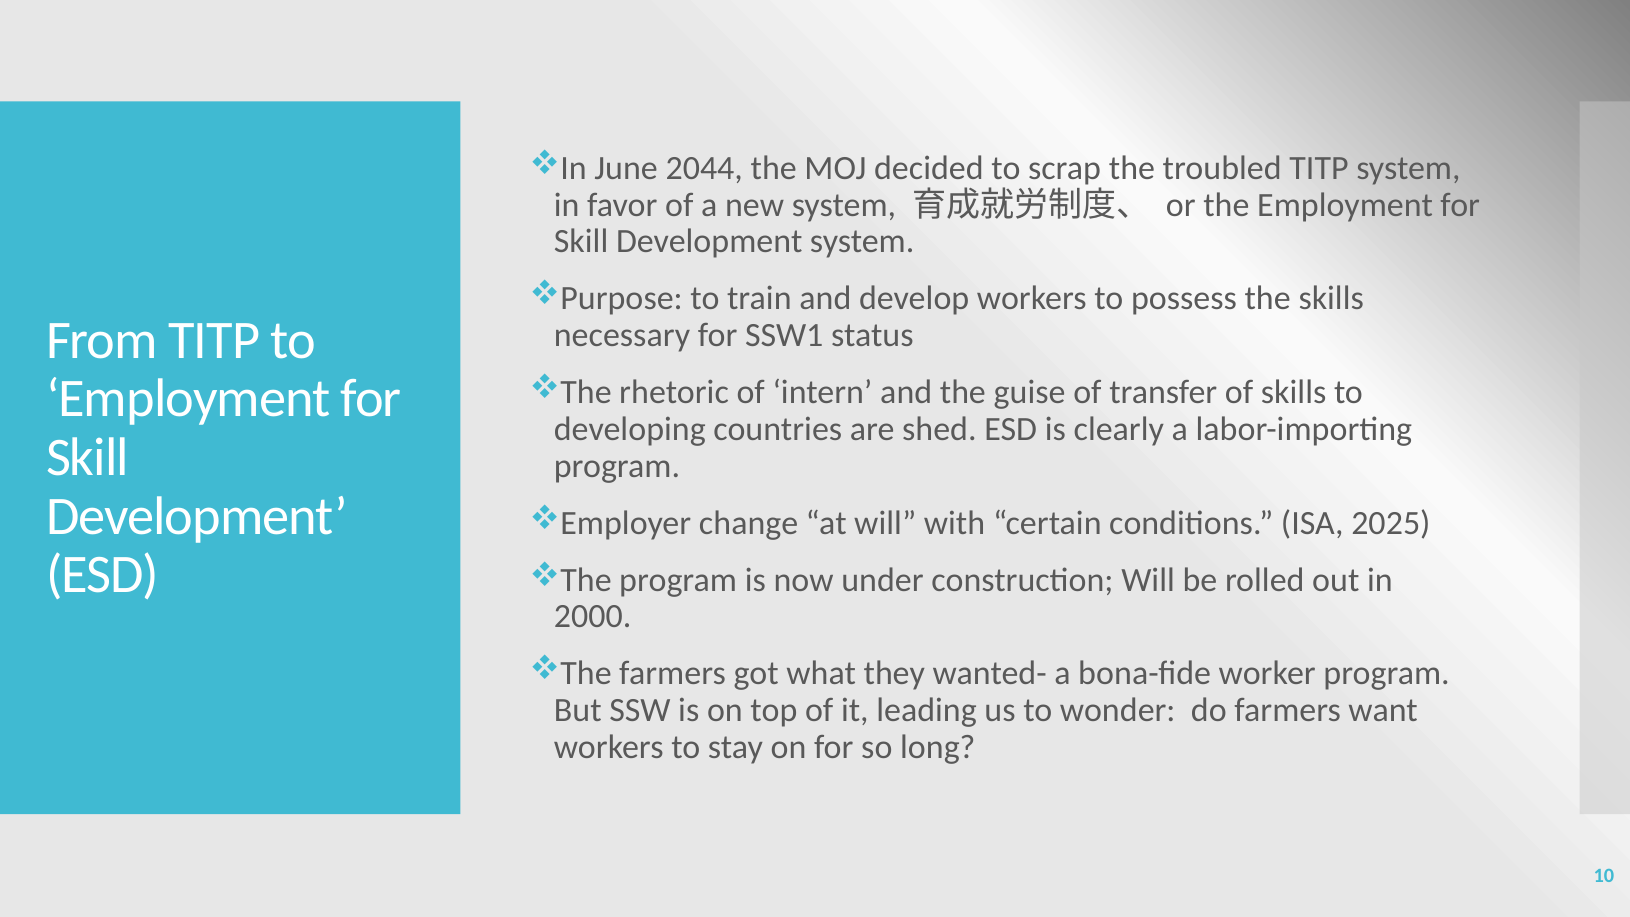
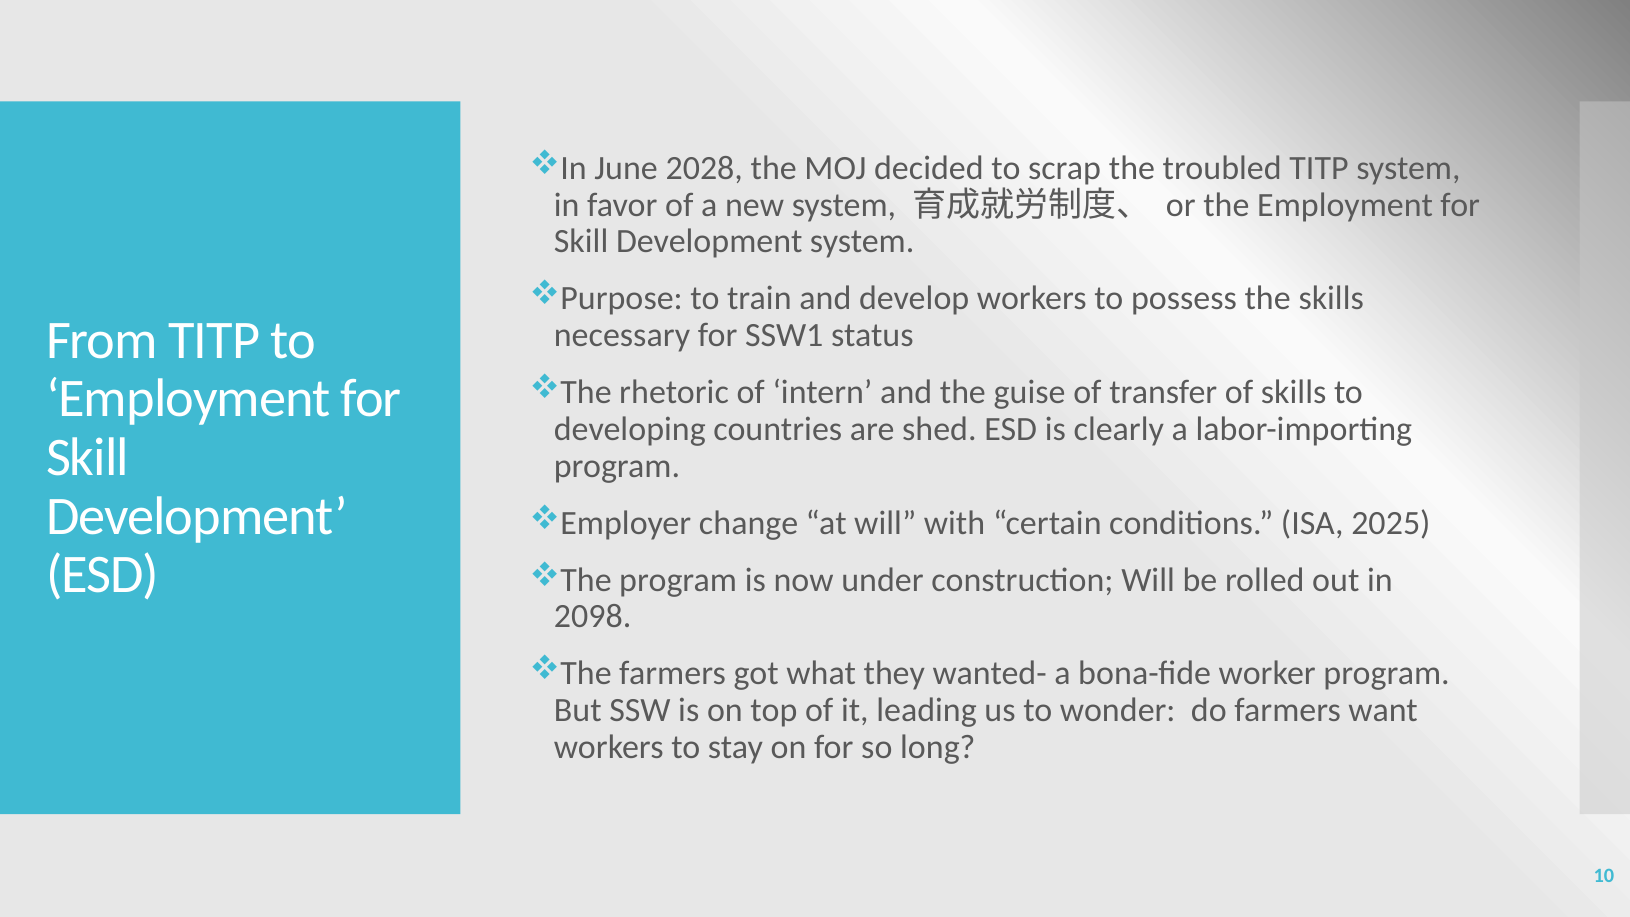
2044: 2044 -> 2028 (704, 168)
2000: 2000 -> 2098 (593, 616)
